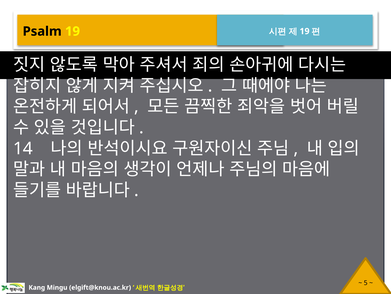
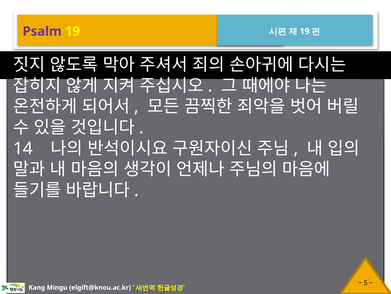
Psalm colour: black -> purple (42, 31)
